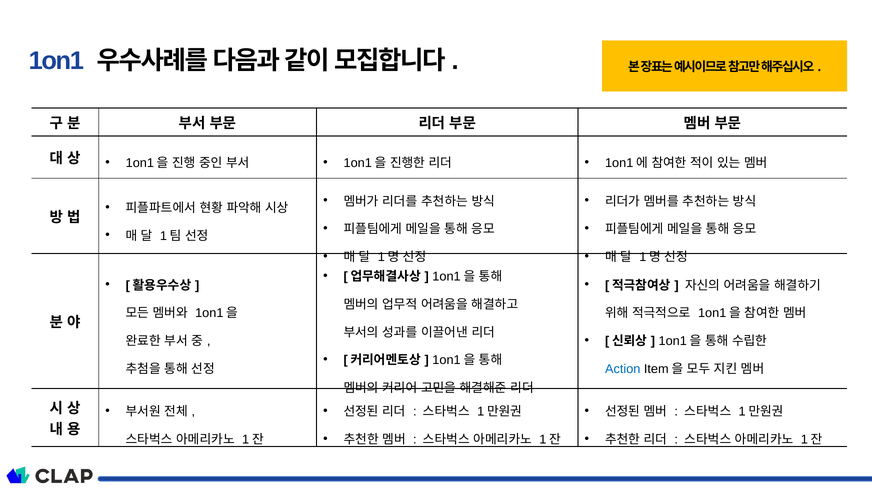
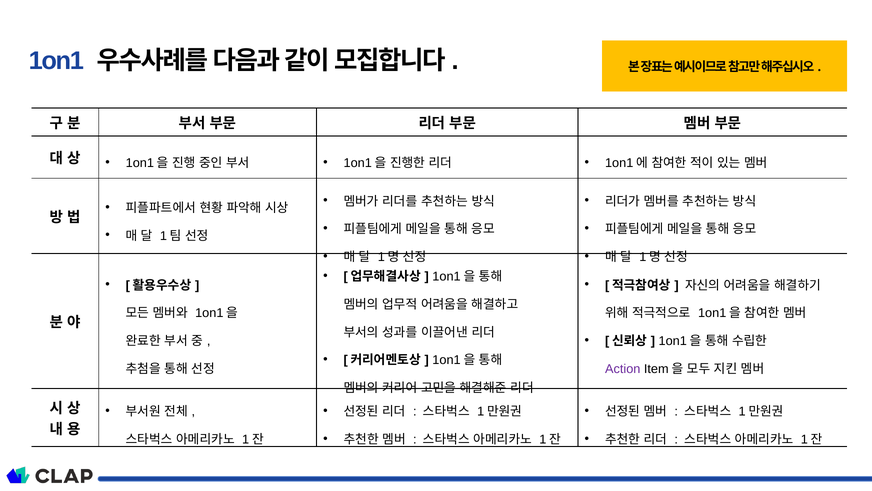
Action colour: blue -> purple (623, 368)
